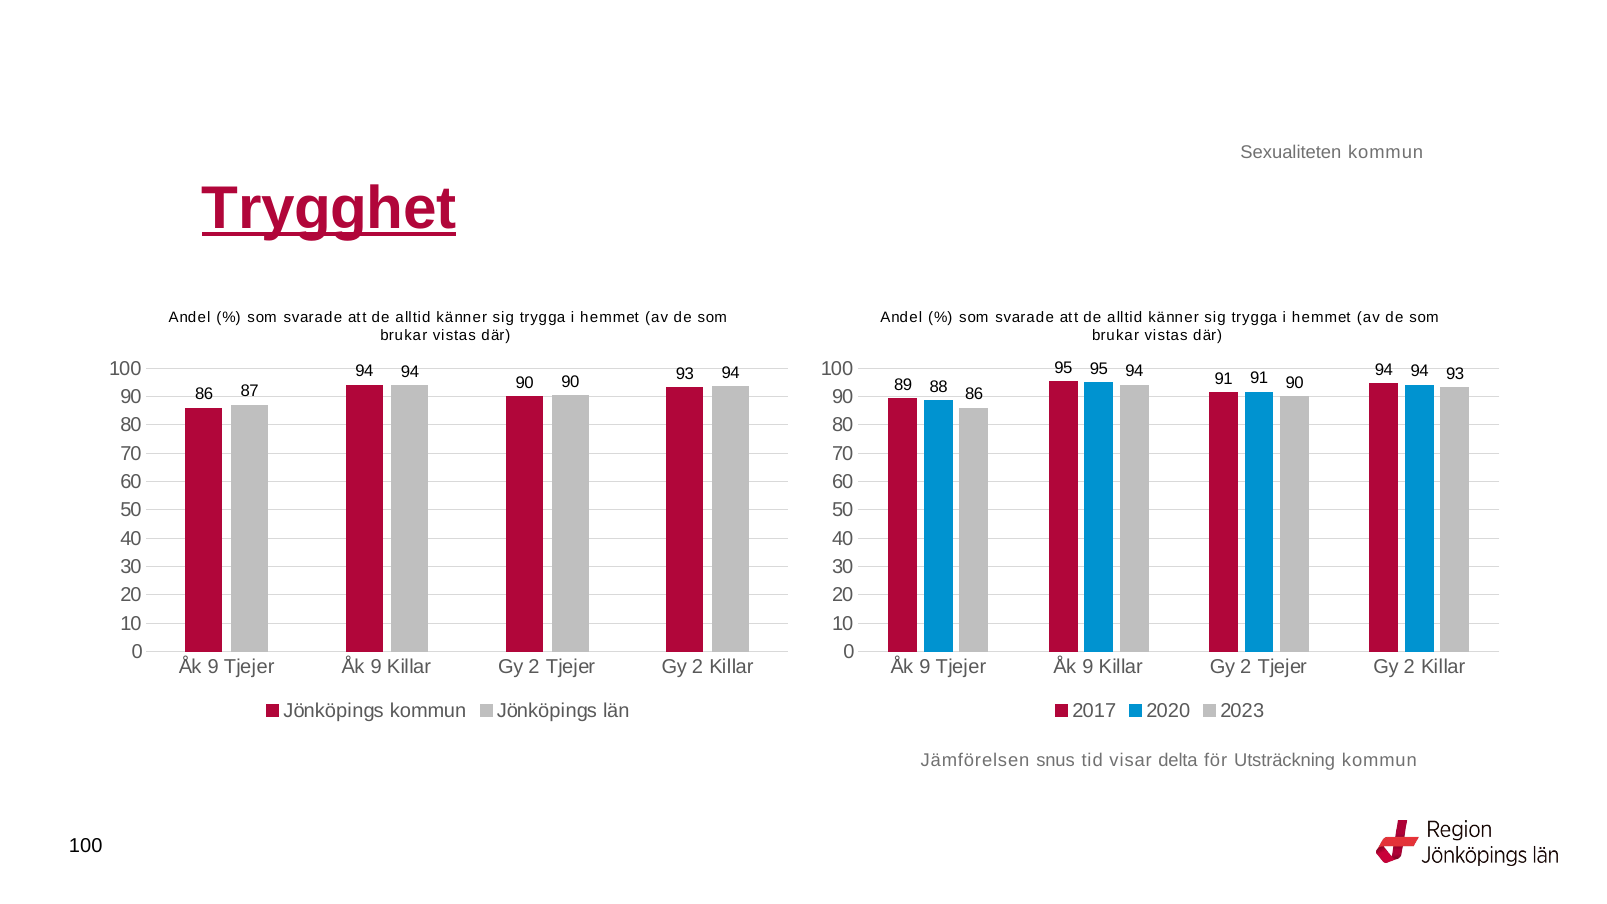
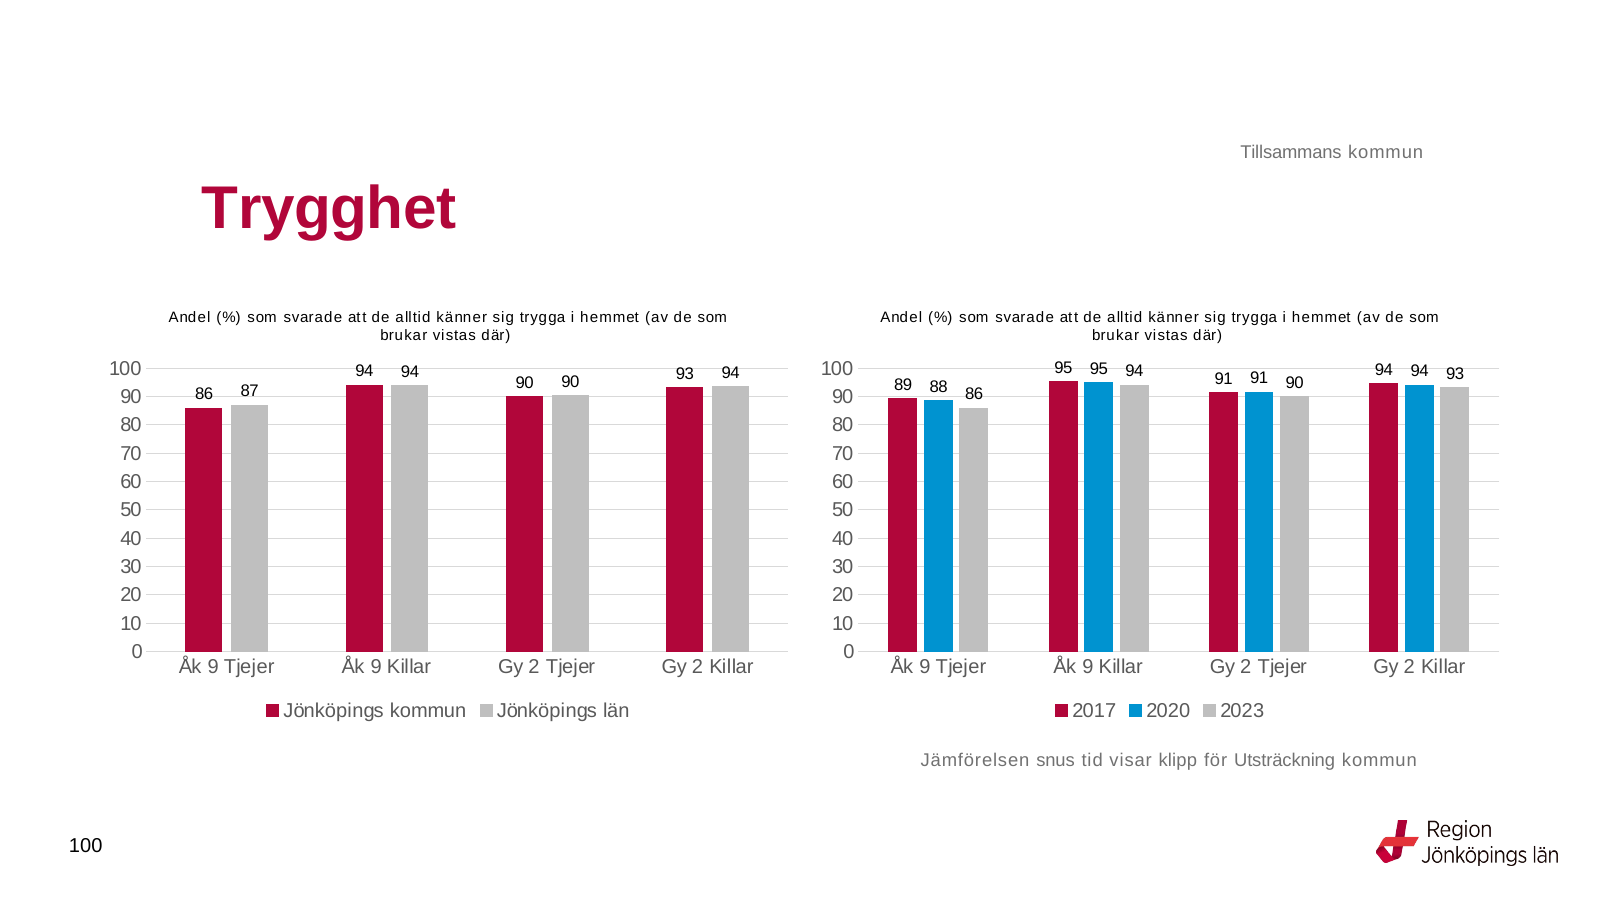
Sexualiteten: Sexualiteten -> Tillsammans (1291, 153)
Trygghet underline: present -> none (329, 208)
delta: delta -> klipp (1178, 760)
